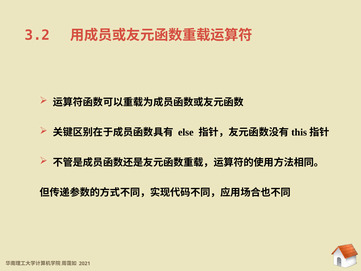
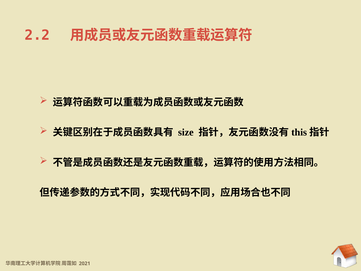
3.2: 3.2 -> 2.2 (37, 35)
else: else -> size (186, 132)
